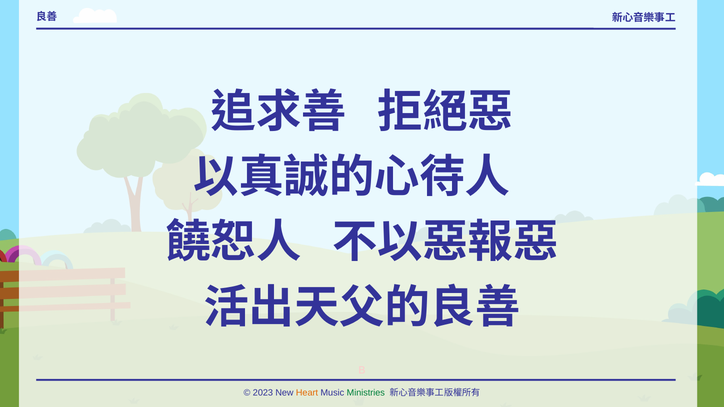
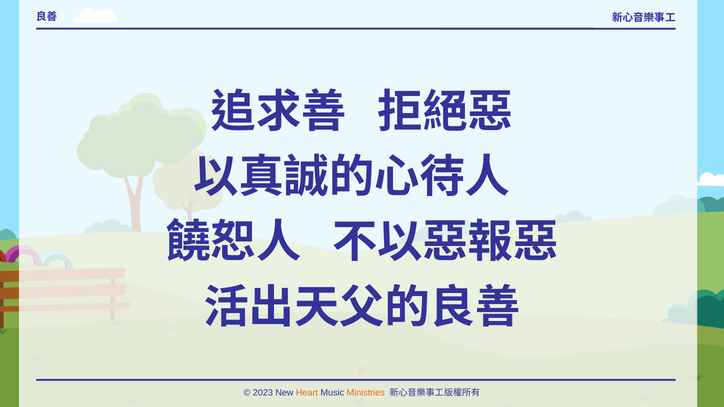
Ministries colour: green -> orange (366, 393)
